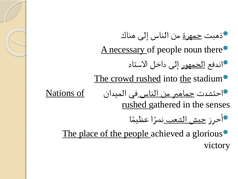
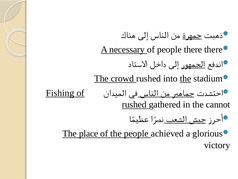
people noun: noun -> there (193, 49)
rushed underline: present -> none (149, 78)
Nations: Nations -> Fishing (60, 93)
senses: senses -> cannot (218, 104)
